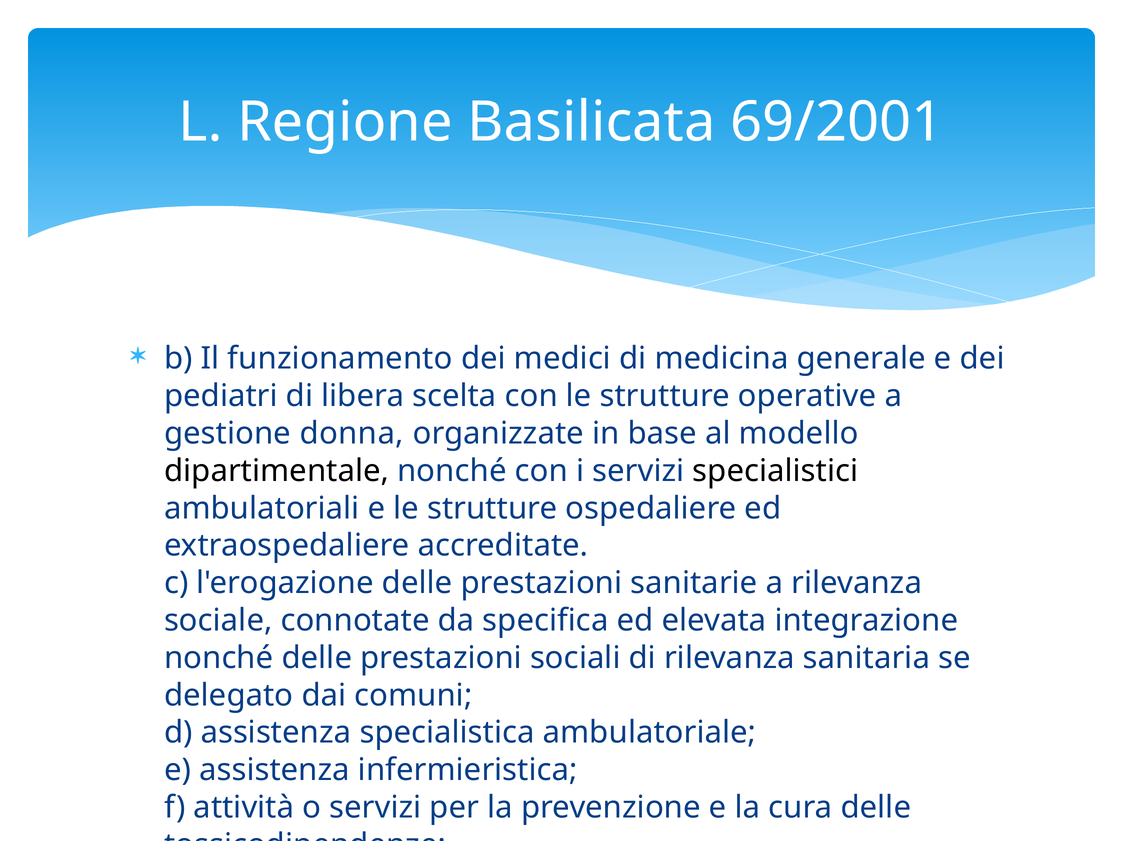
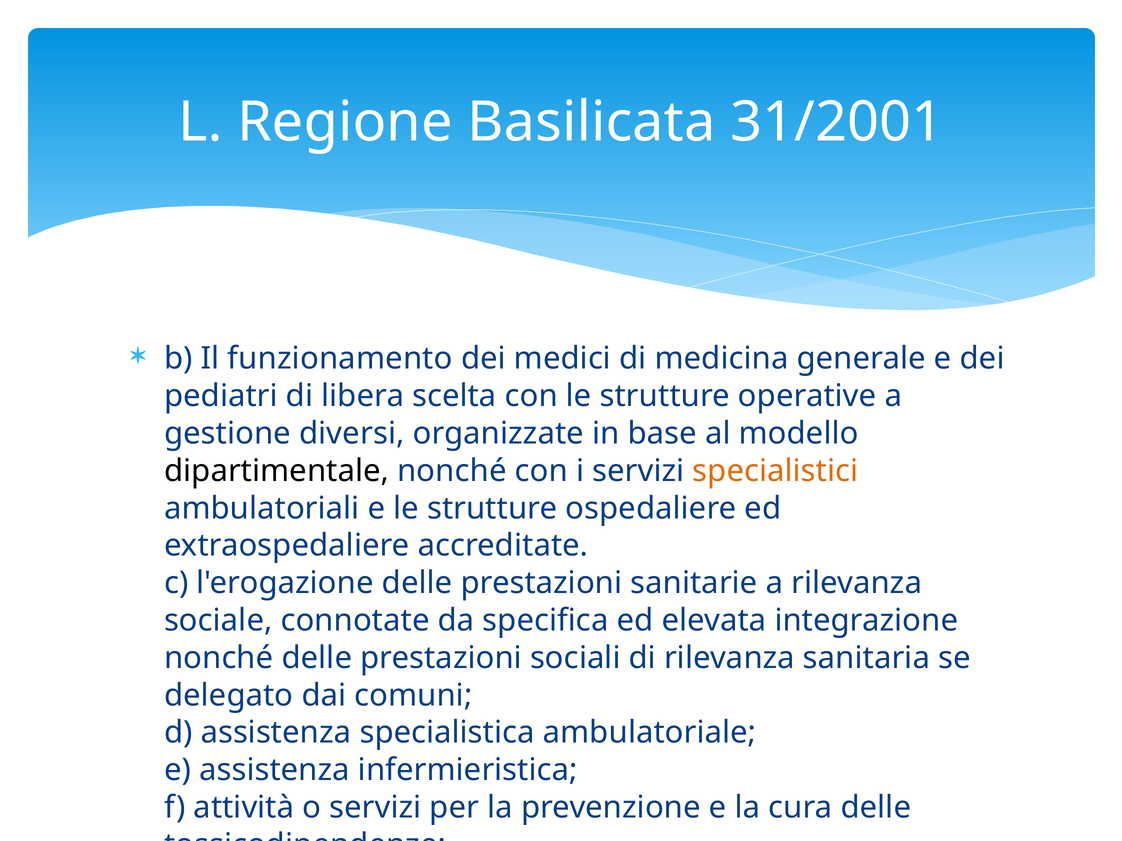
69/2001: 69/2001 -> 31/2001 (837, 122)
donna: donna -> diversi (352, 434)
specialistici colour: black -> orange (775, 471)
